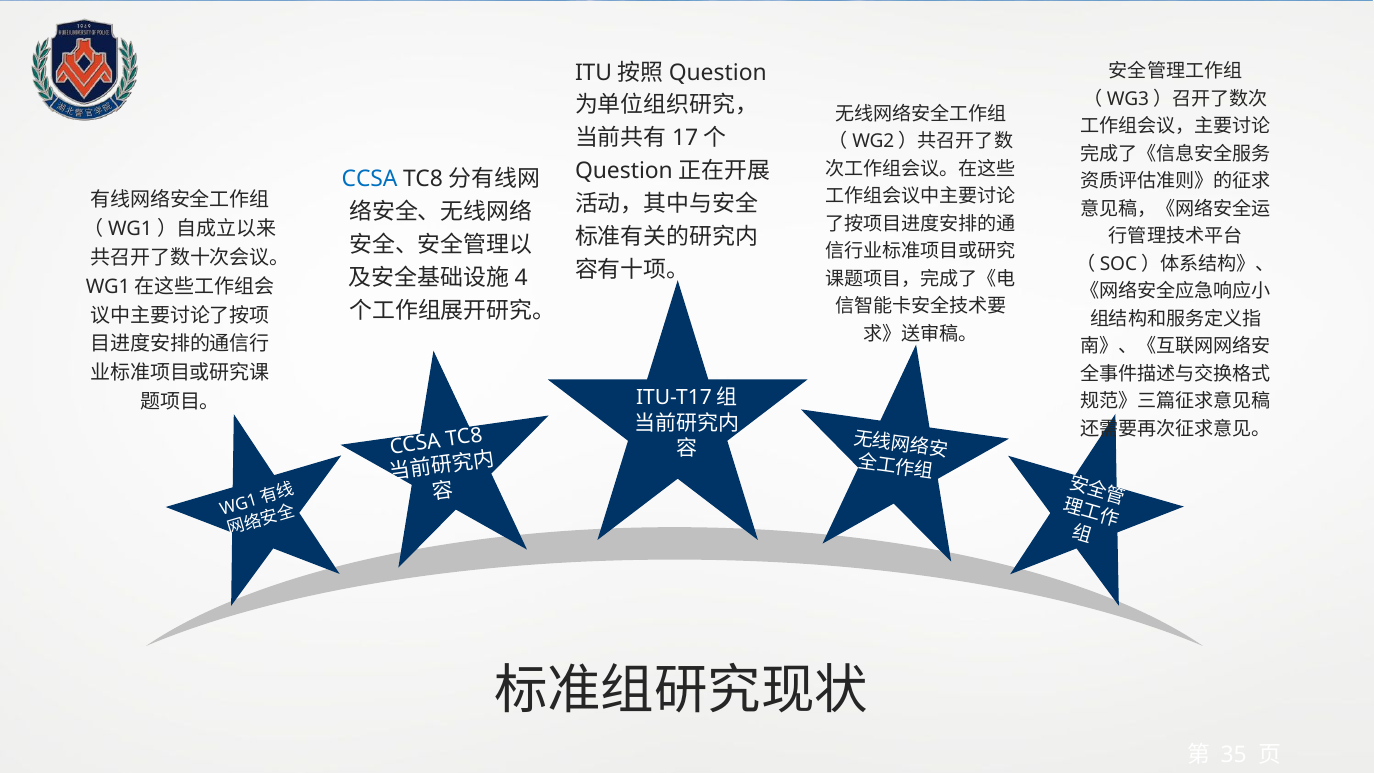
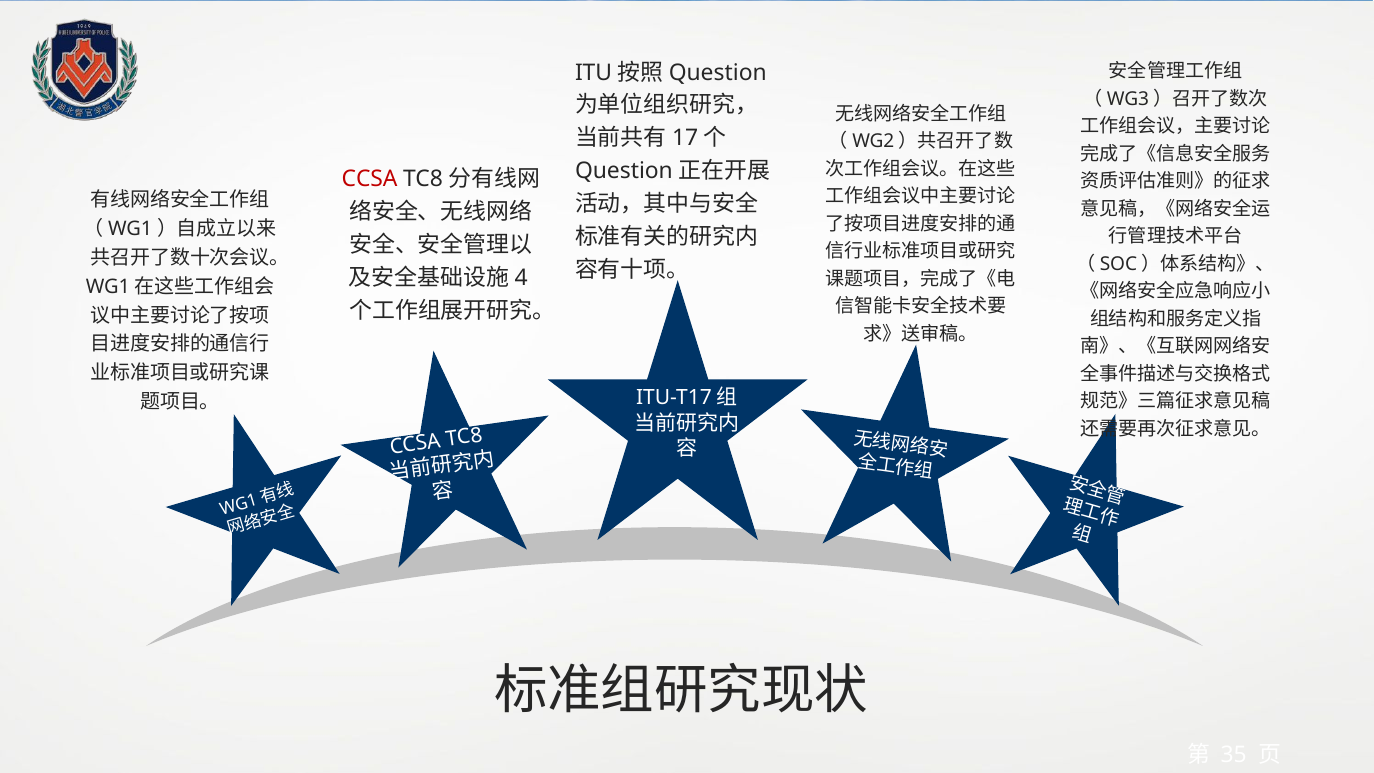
CCSA colour: blue -> red (370, 179)
